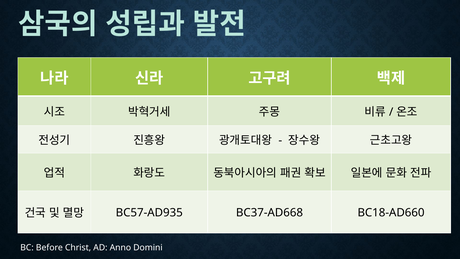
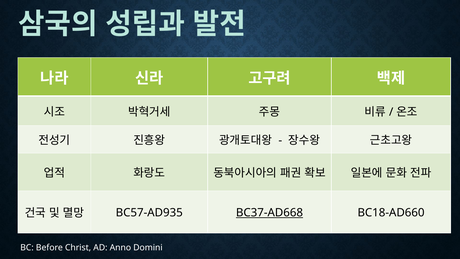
BC37-AD668 underline: none -> present (270, 212)
